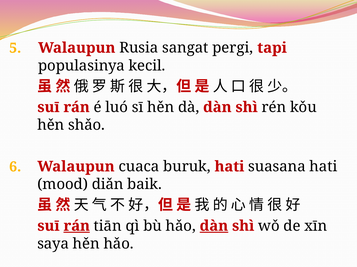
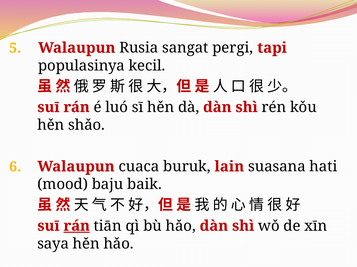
buruk hati: hati -> lain (229, 167)
diǎn: diǎn -> baju (108, 185)
dàn underline: present -> none (214, 227)
